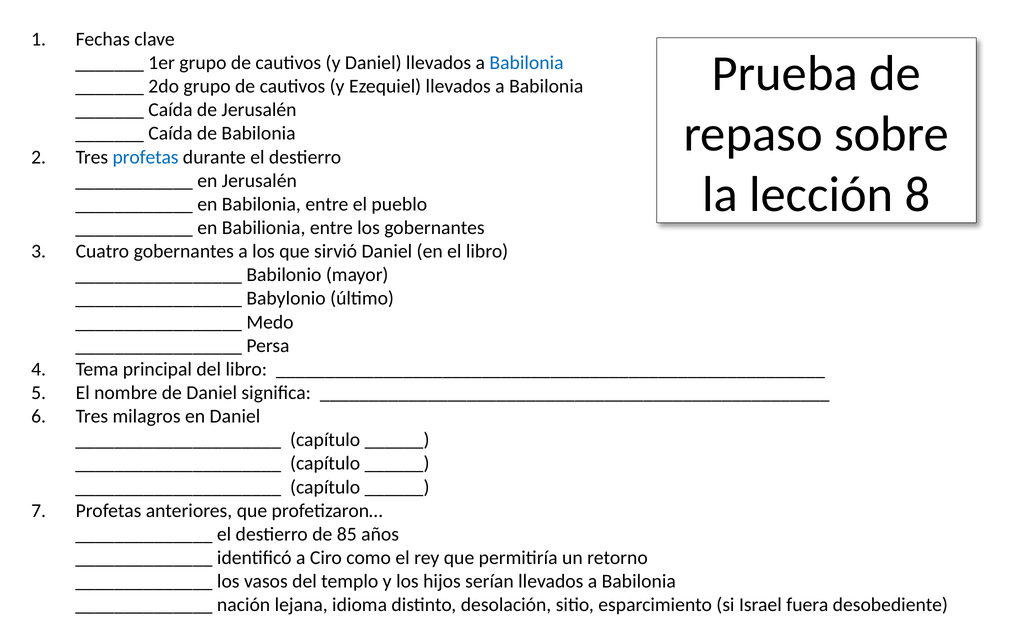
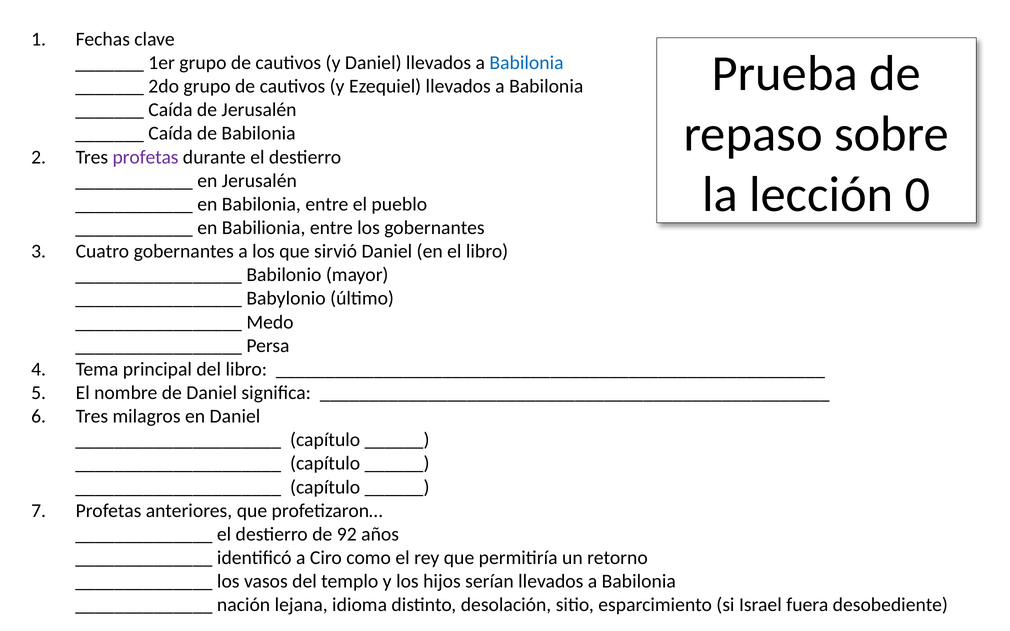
profetas colour: blue -> purple (146, 157)
8: 8 -> 0 (917, 195)
85: 85 -> 92 (347, 534)
